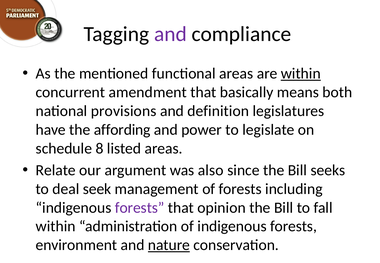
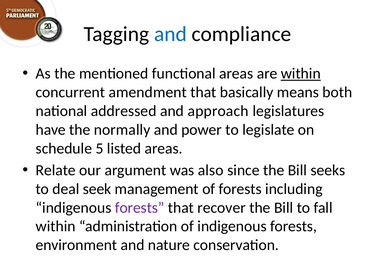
and colour: purple -> blue (170, 34)
provisions: provisions -> addressed (124, 111)
definition: definition -> approach (218, 111)
affording: affording -> normally (122, 130)
8: 8 -> 5 (99, 148)
opinion: opinion -> recover (222, 208)
nature underline: present -> none (169, 245)
